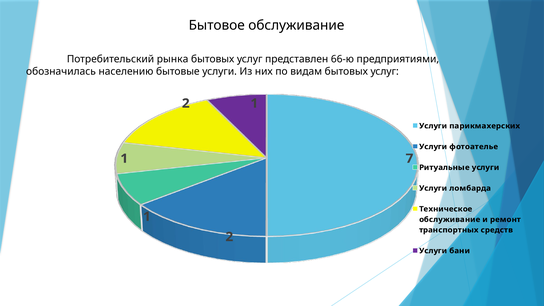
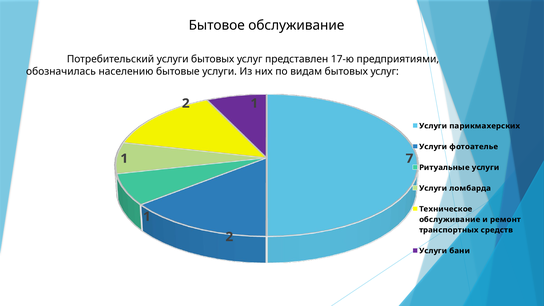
Потребительский рынка: рынка -> услуги (173, 59)
66-ю: 66-ю -> 17-ю (342, 59)
